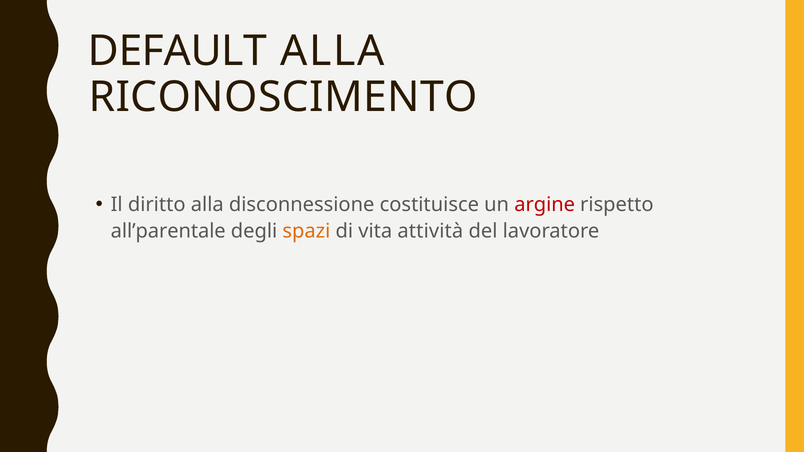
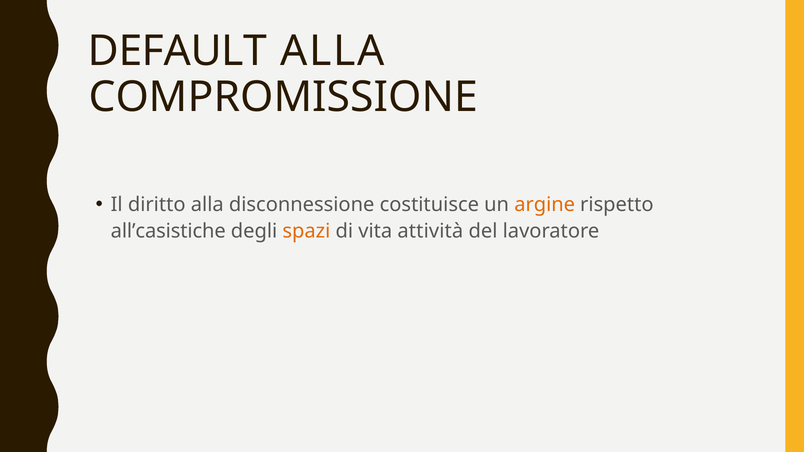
RICONOSCIMENTO: RICONOSCIMENTO -> COMPROMISSIONE (283, 97)
argine colour: red -> orange (545, 205)
all’parentale: all’parentale -> all’casistiche (168, 231)
